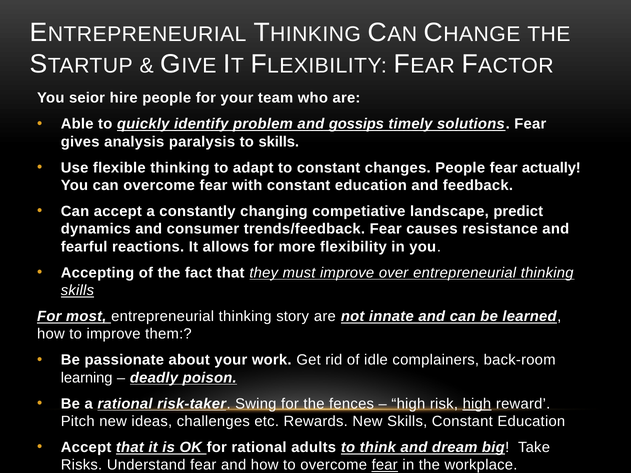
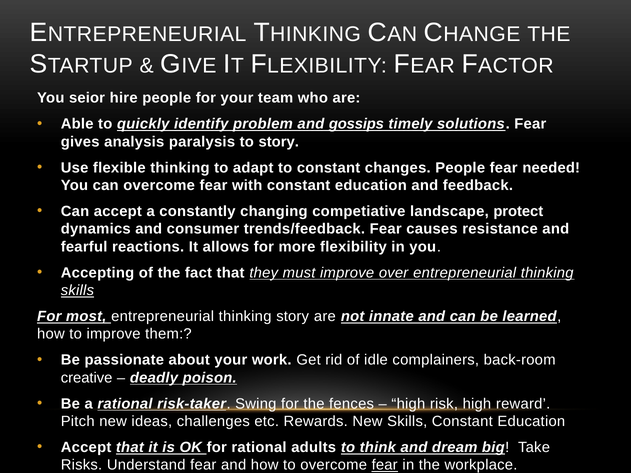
to skills: skills -> story (279, 142)
actually: actually -> needed (551, 168)
predict: predict -> protect (518, 211)
learning: learning -> creative (87, 378)
high underline: present -> none (477, 404)
